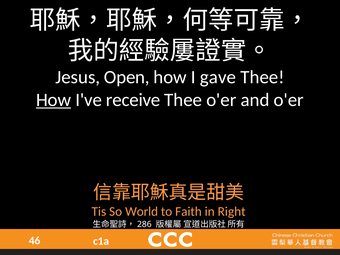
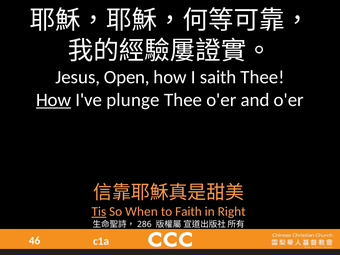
gave: gave -> saith (218, 77)
receive: receive -> plunge (133, 100)
Tis underline: none -> present (99, 212)
World: World -> When (141, 212)
